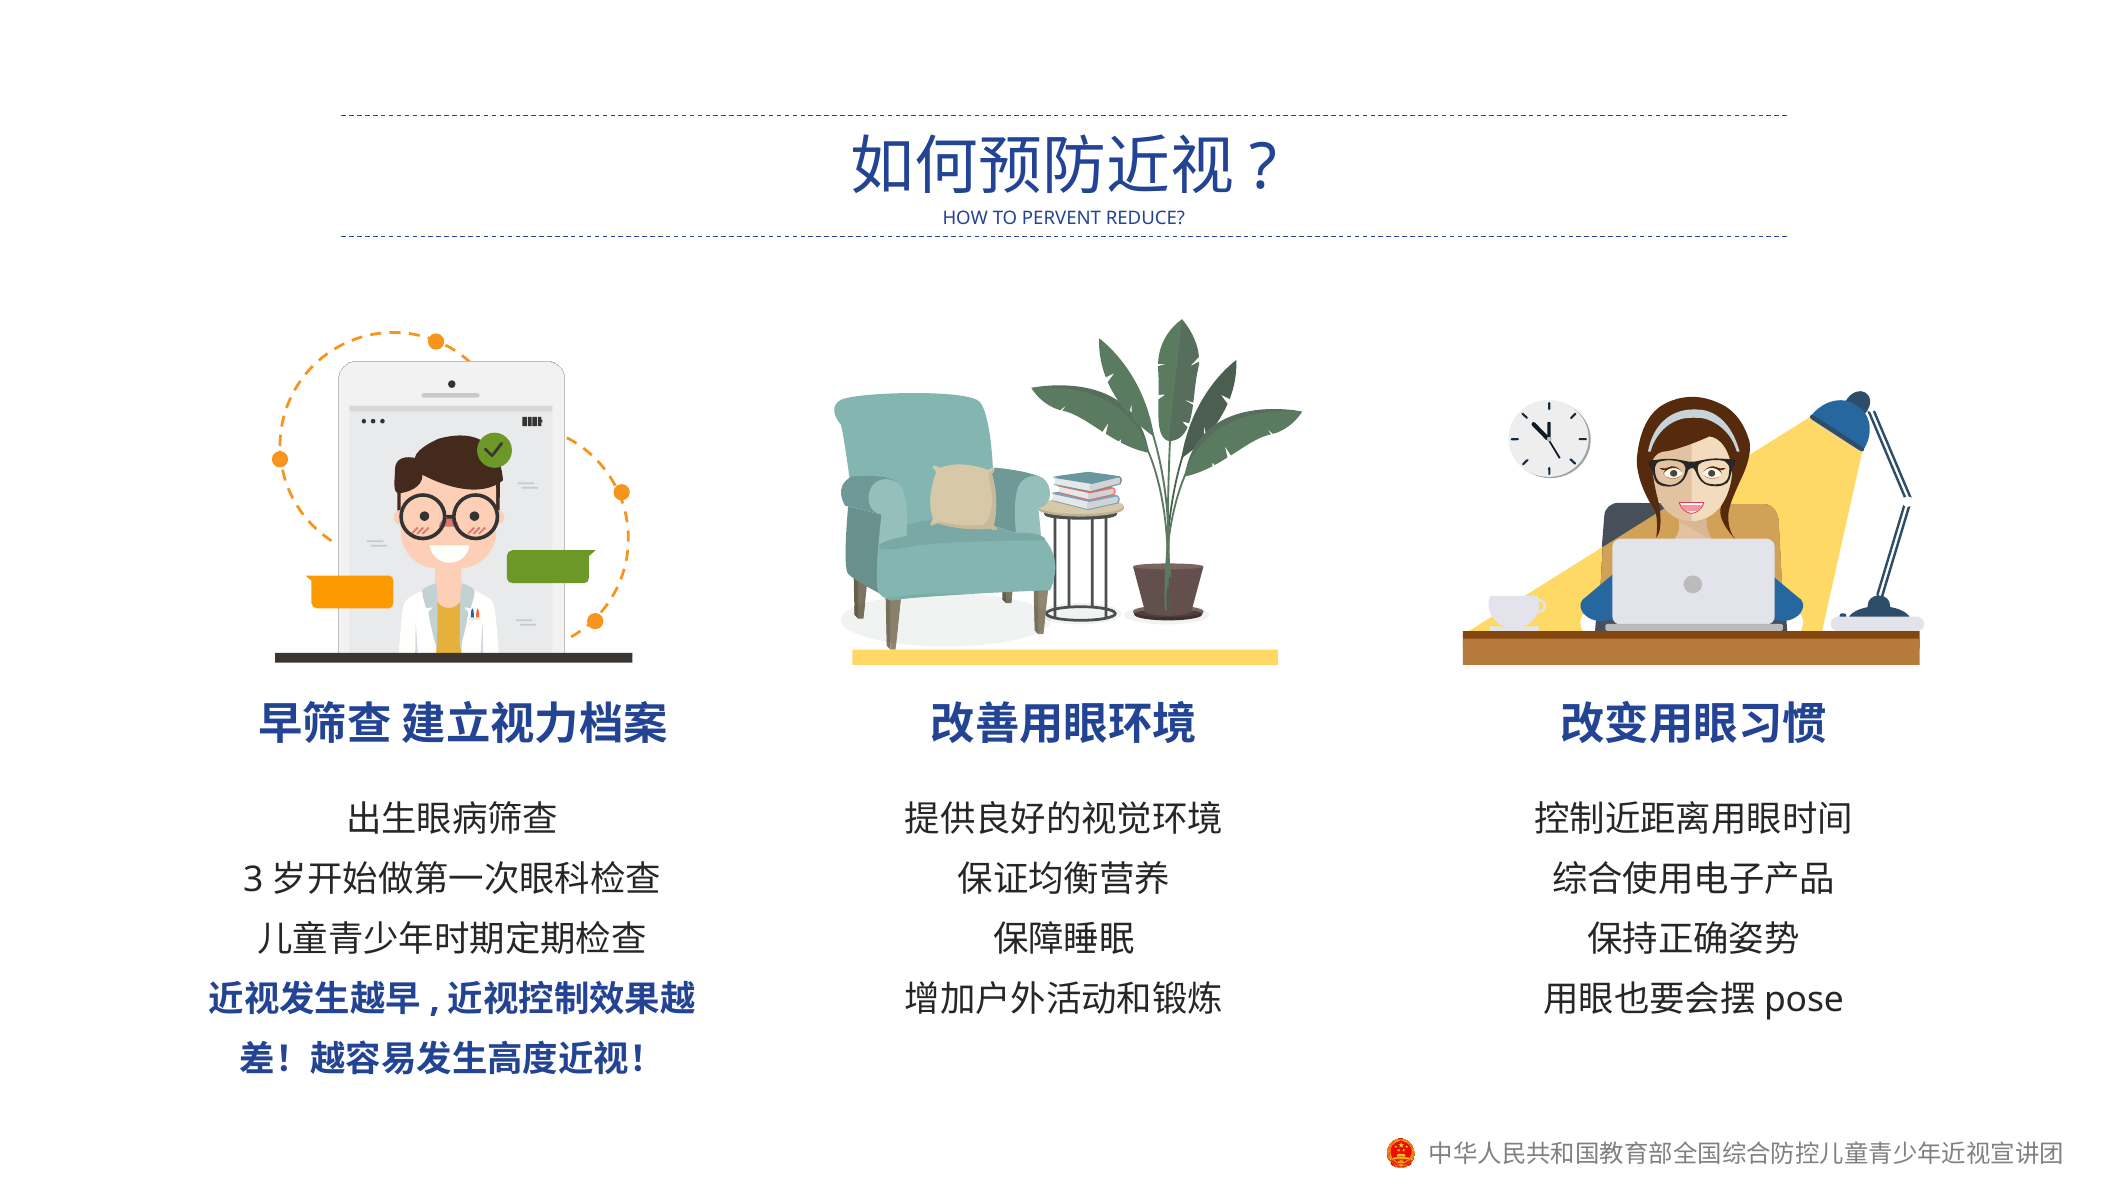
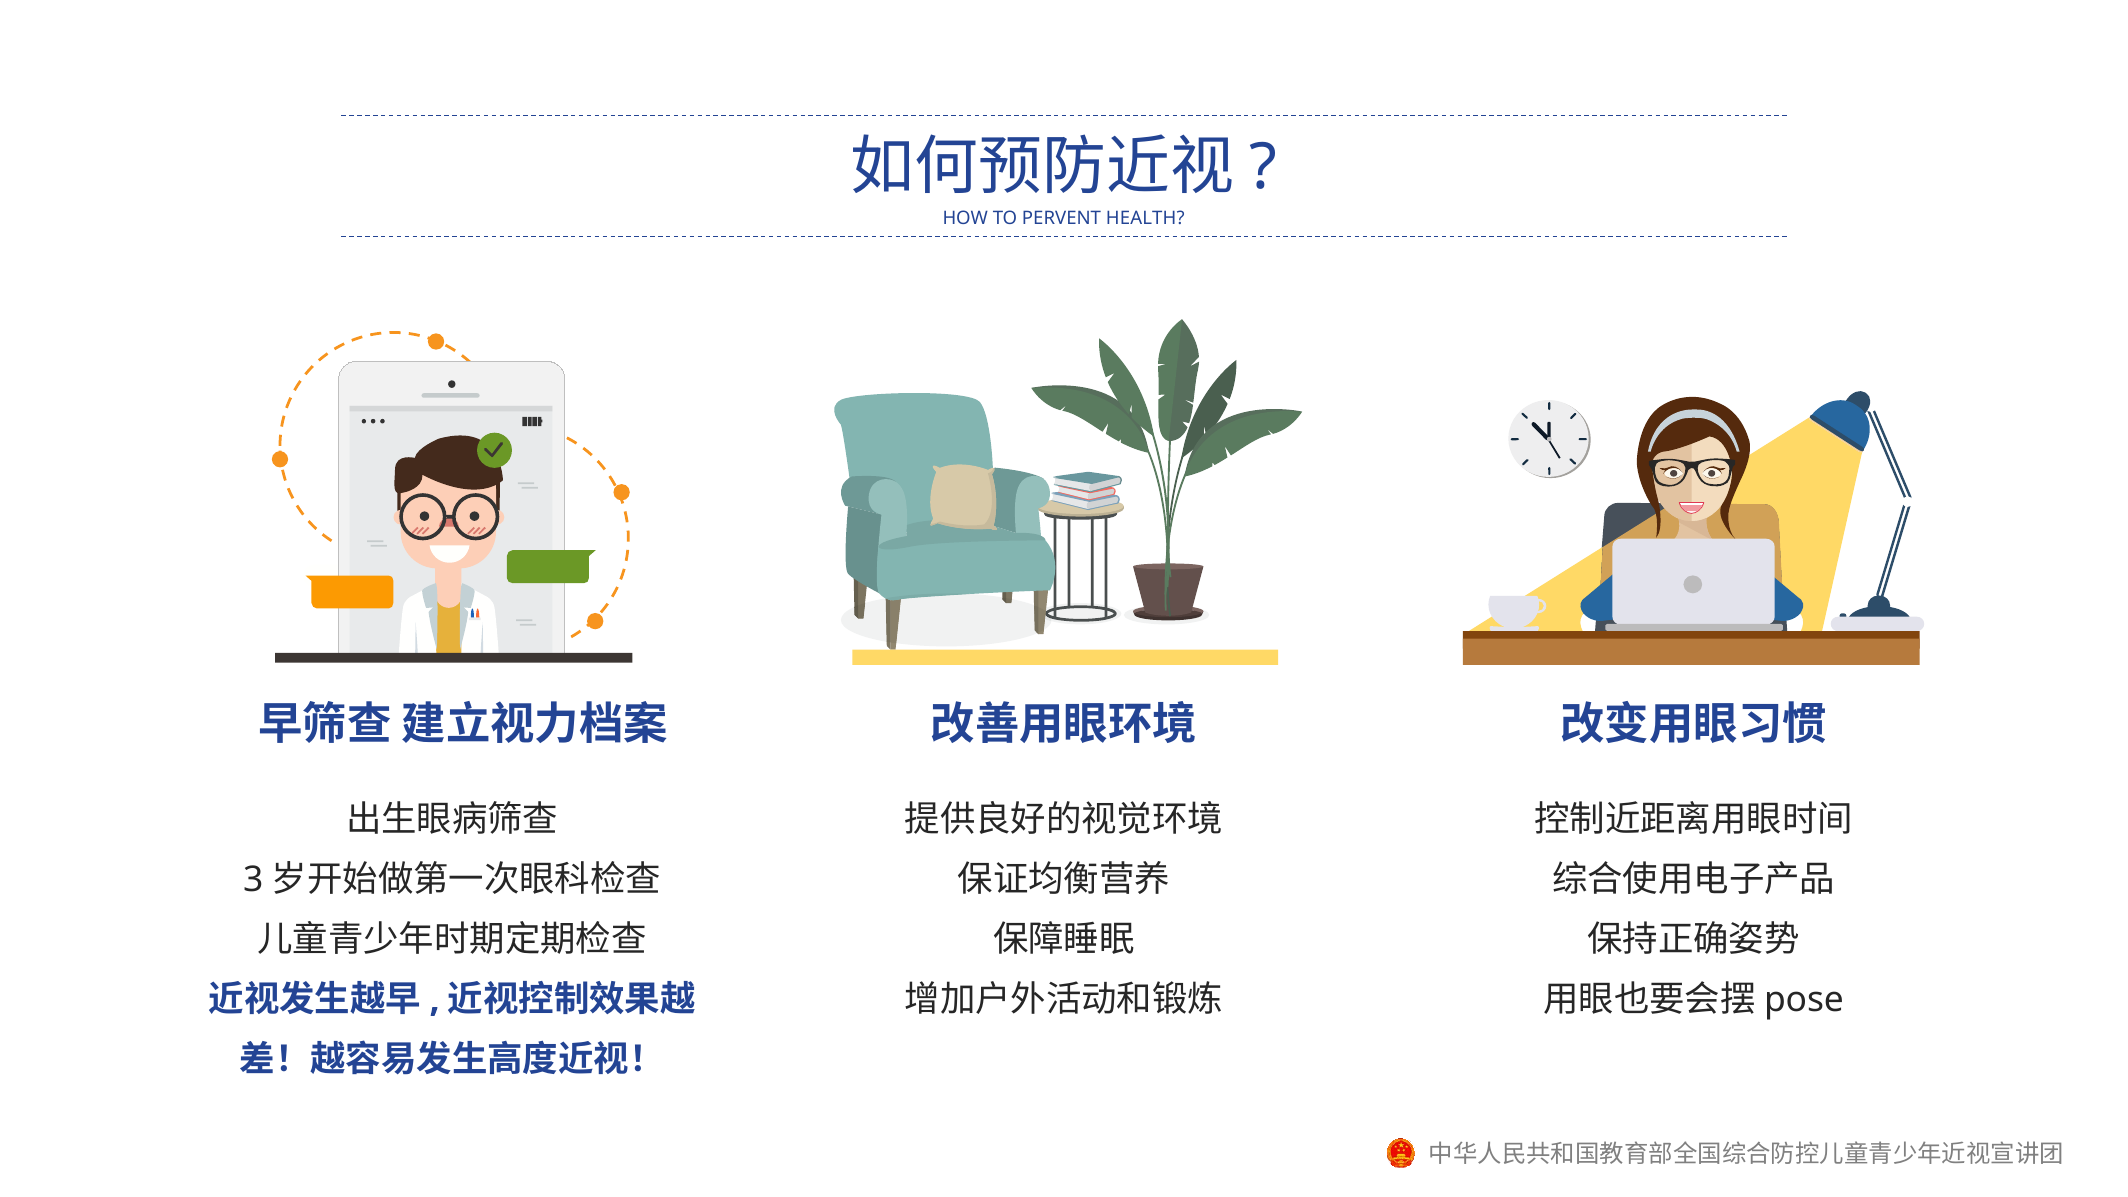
REDUCE: REDUCE -> HEALTH (1145, 218)
